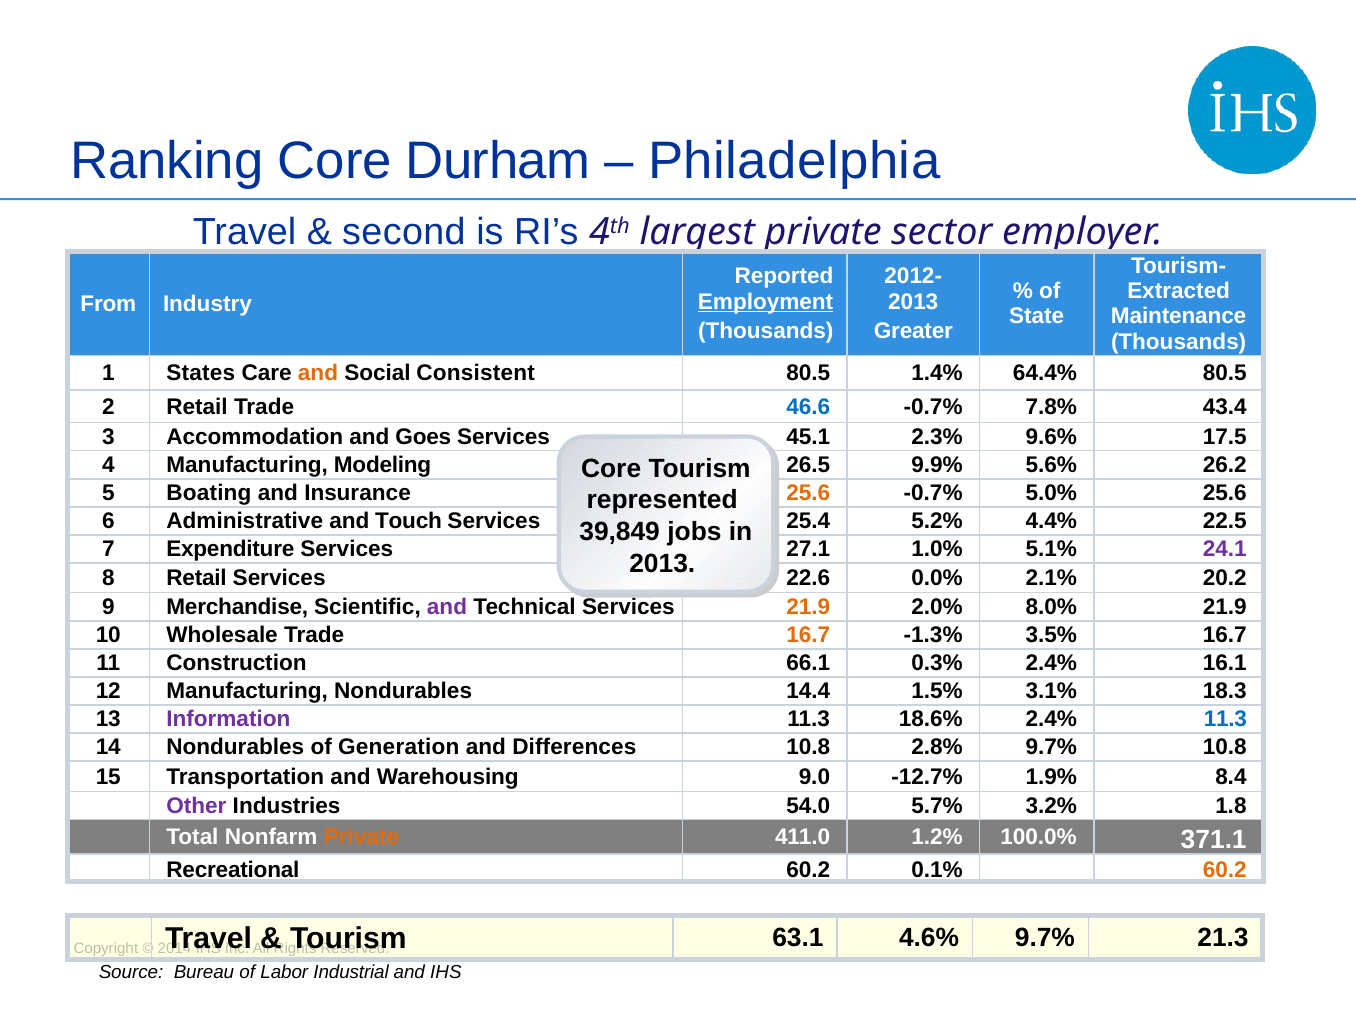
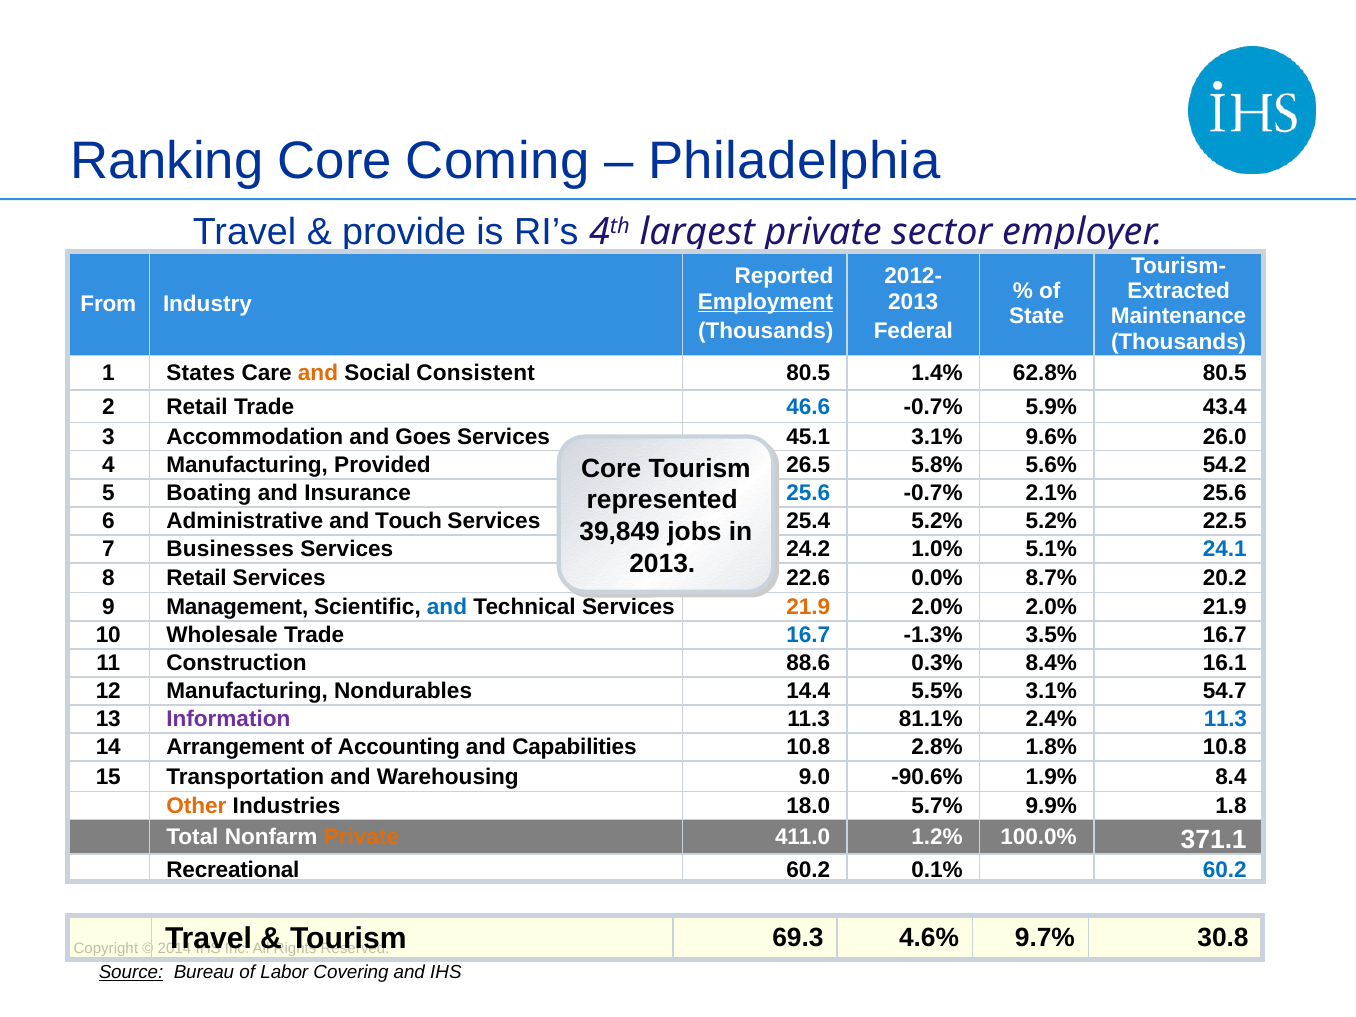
Durham: Durham -> Coming (498, 161)
second: second -> provide (404, 232)
Greater: Greater -> Federal (913, 331)
64.4%: 64.4% -> 62.8% (1045, 373)
7.8%: 7.8% -> 5.9% (1051, 407)
45.1 2.3%: 2.3% -> 3.1% (937, 437)
17.5: 17.5 -> 26.0 (1225, 437)
Modeling: Modeling -> Provided (382, 465)
9.9%: 9.9% -> 5.8% (937, 465)
26.2: 26.2 -> 54.2 (1225, 465)
25.6 colour: orange -> blue (808, 493)
5.0%: 5.0% -> 2.1% (1051, 493)
5.2% 4.4%: 4.4% -> 5.2% (1051, 521)
Expenditure: Expenditure -> Businesses (230, 549)
27.1: 27.1 -> 24.2 (808, 549)
24.1 colour: purple -> blue (1225, 549)
2.1%: 2.1% -> 8.7% (1051, 578)
Merchandise: Merchandise -> Management (237, 607)
and colour: purple -> blue (447, 607)
2.0% 8.0%: 8.0% -> 2.0% (1051, 607)
16.7 colour: orange -> blue (808, 635)
66.1: 66.1 -> 88.6 (808, 663)
0.3% 2.4%: 2.4% -> 8.4% (1051, 663)
1.5%: 1.5% -> 5.5% (937, 691)
18.3: 18.3 -> 54.7 (1225, 691)
18.6%: 18.6% -> 81.1% (931, 719)
14 Nondurables: Nondurables -> Arrangement (235, 747)
Generation: Generation -> Accounting (399, 747)
Differences: Differences -> Capabilities (574, 747)
2.8% 9.7%: 9.7% -> 1.8% (1051, 747)
-12.7%: -12.7% -> -90.6% (927, 777)
Other colour: purple -> orange (196, 806)
54.0: 54.0 -> 18.0 (808, 806)
3.2%: 3.2% -> 9.9% (1051, 806)
60.2 colour: orange -> blue (1225, 870)
63.1: 63.1 -> 69.3 (798, 938)
21.3: 21.3 -> 30.8 (1223, 938)
Source underline: none -> present (131, 973)
Industrial: Industrial -> Covering (351, 973)
